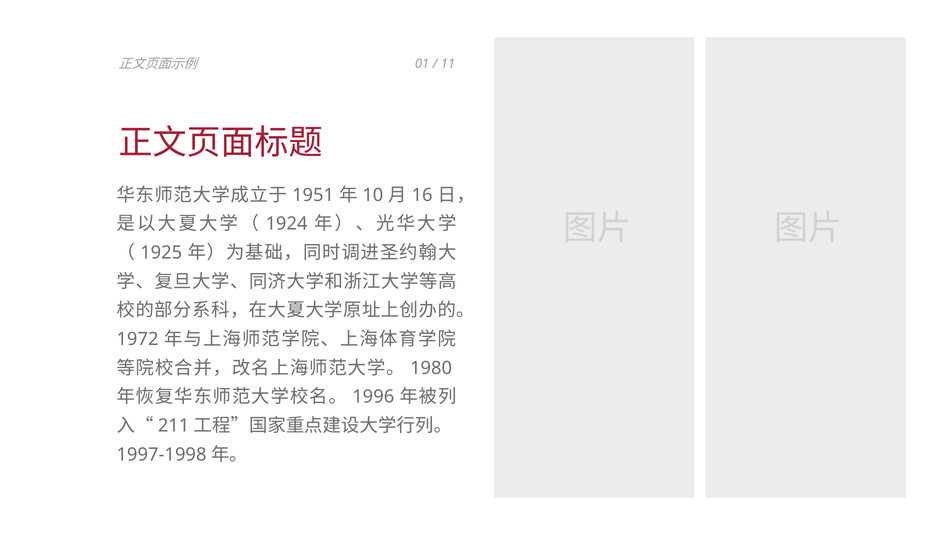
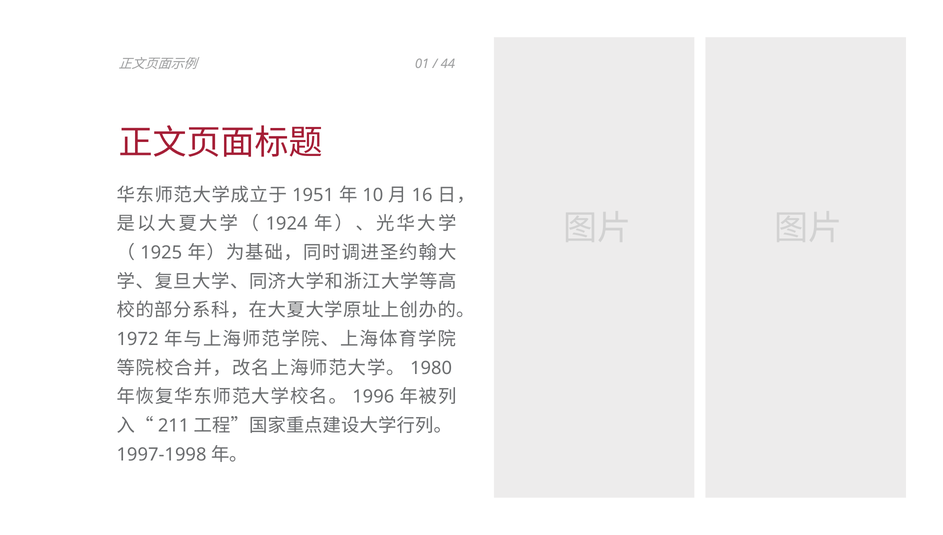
11: 11 -> 44 (448, 64)
